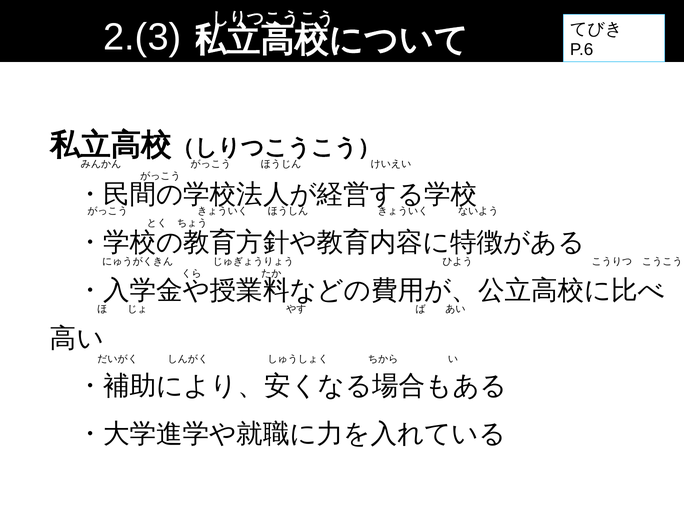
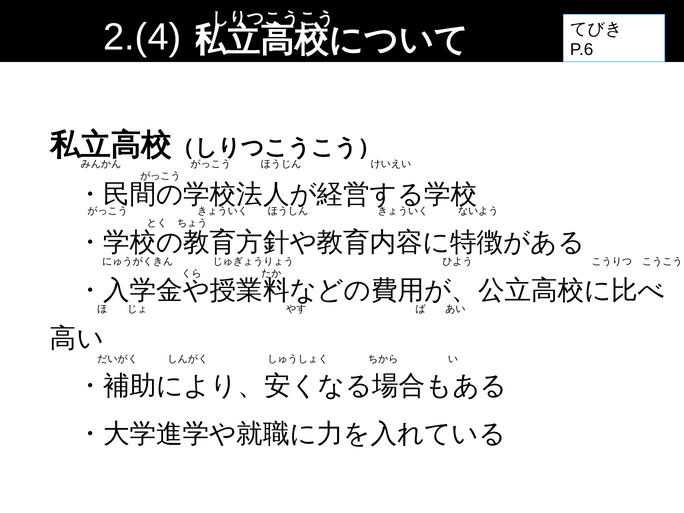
2.(3: 2.(3 -> 2.(4 (142, 37)
